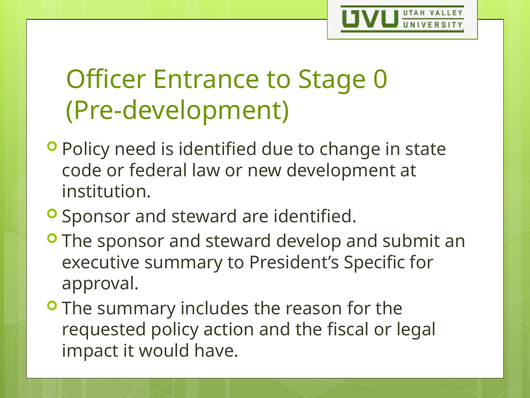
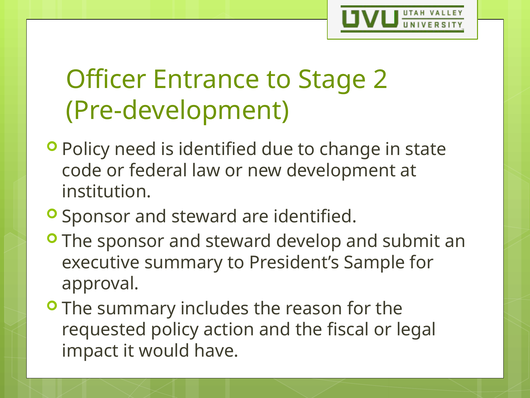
0: 0 -> 2 (380, 79)
Specific: Specific -> Sample (374, 262)
